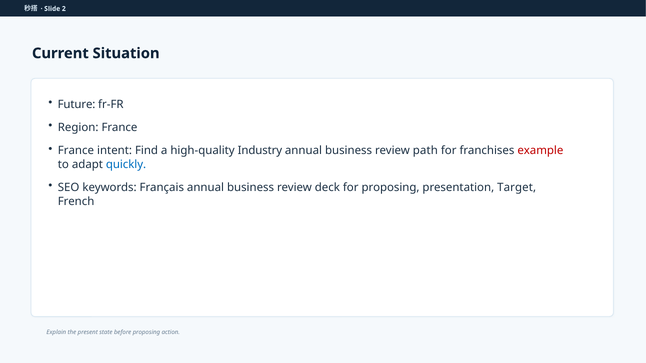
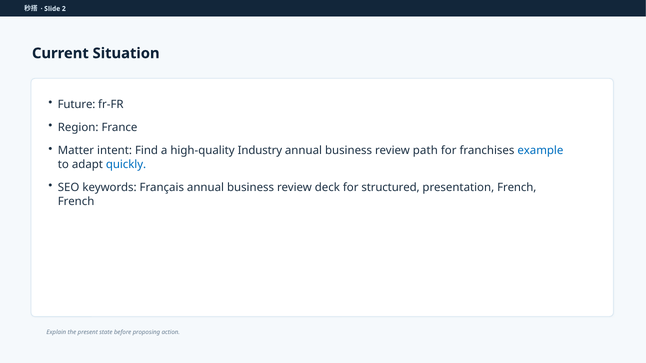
France: France -> Matter (76, 151)
example colour: red -> blue (540, 151)
for proposing: proposing -> structured (391, 188)
presentation Target: Target -> French (517, 188)
